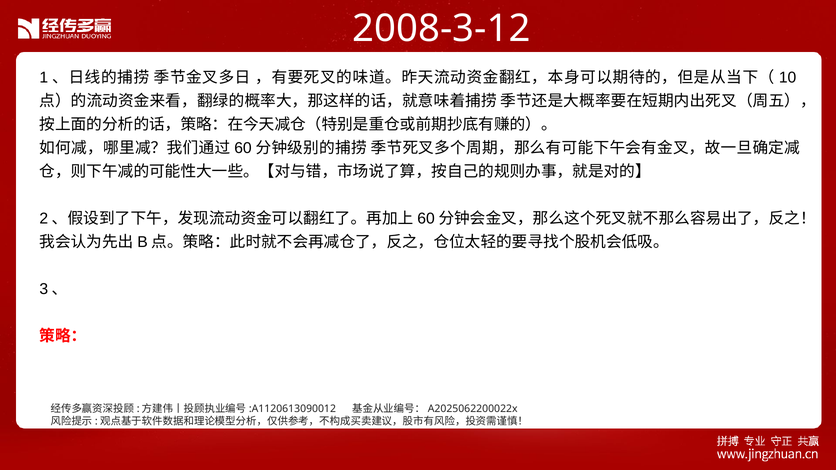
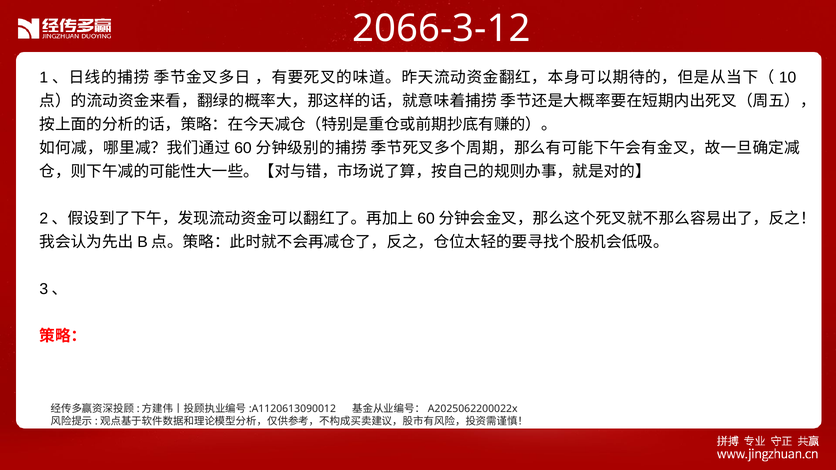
2008-3-12: 2008-3-12 -> 2066-3-12 (441, 29)
